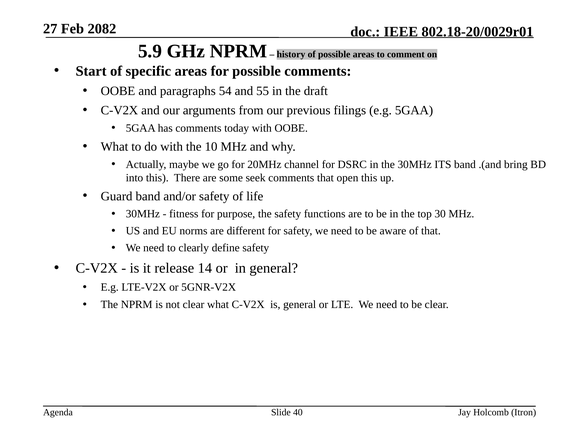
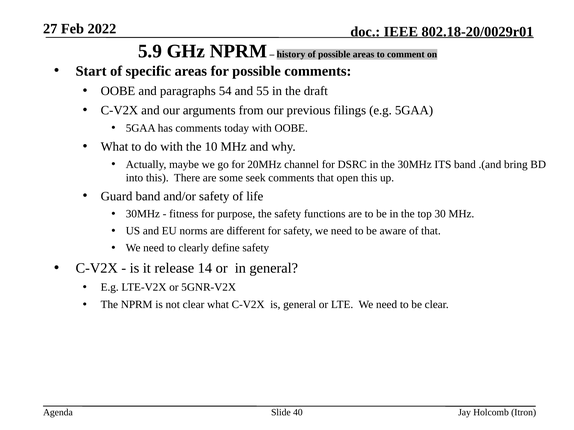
2082: 2082 -> 2022 (102, 29)
